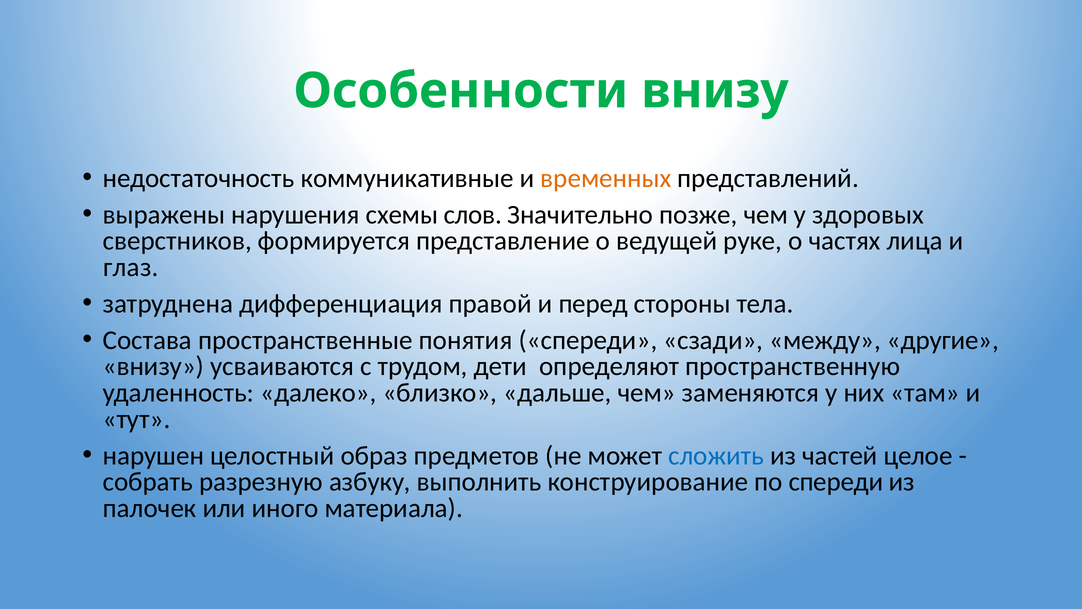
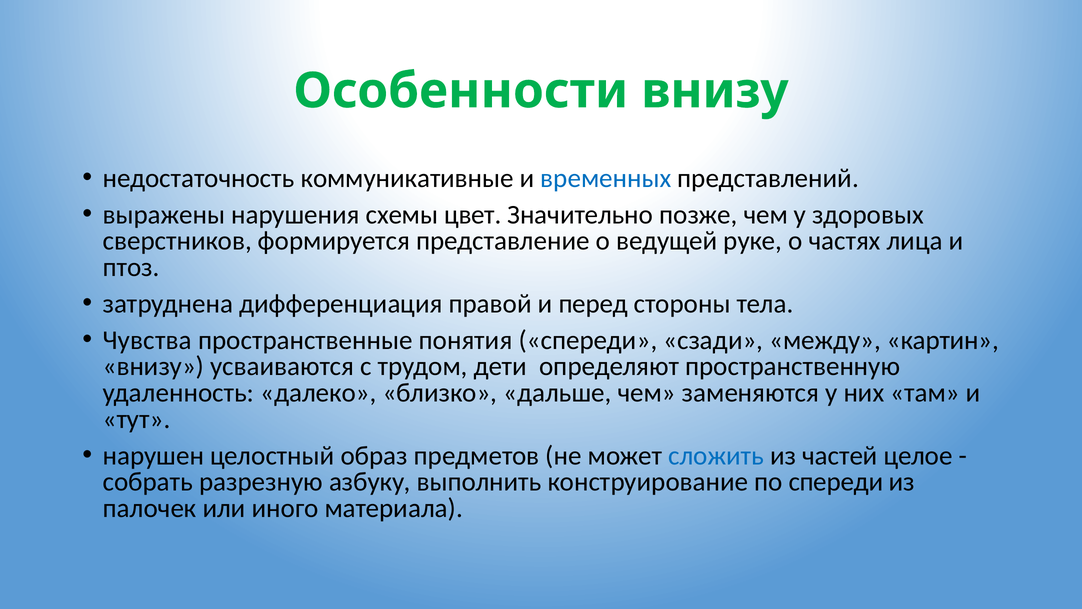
временных colour: orange -> blue (606, 178)
слов: слов -> цвет (473, 215)
глаз: глаз -> птоз (131, 267)
Состава: Состава -> Чувства (147, 340)
другие: другие -> картин (943, 340)
